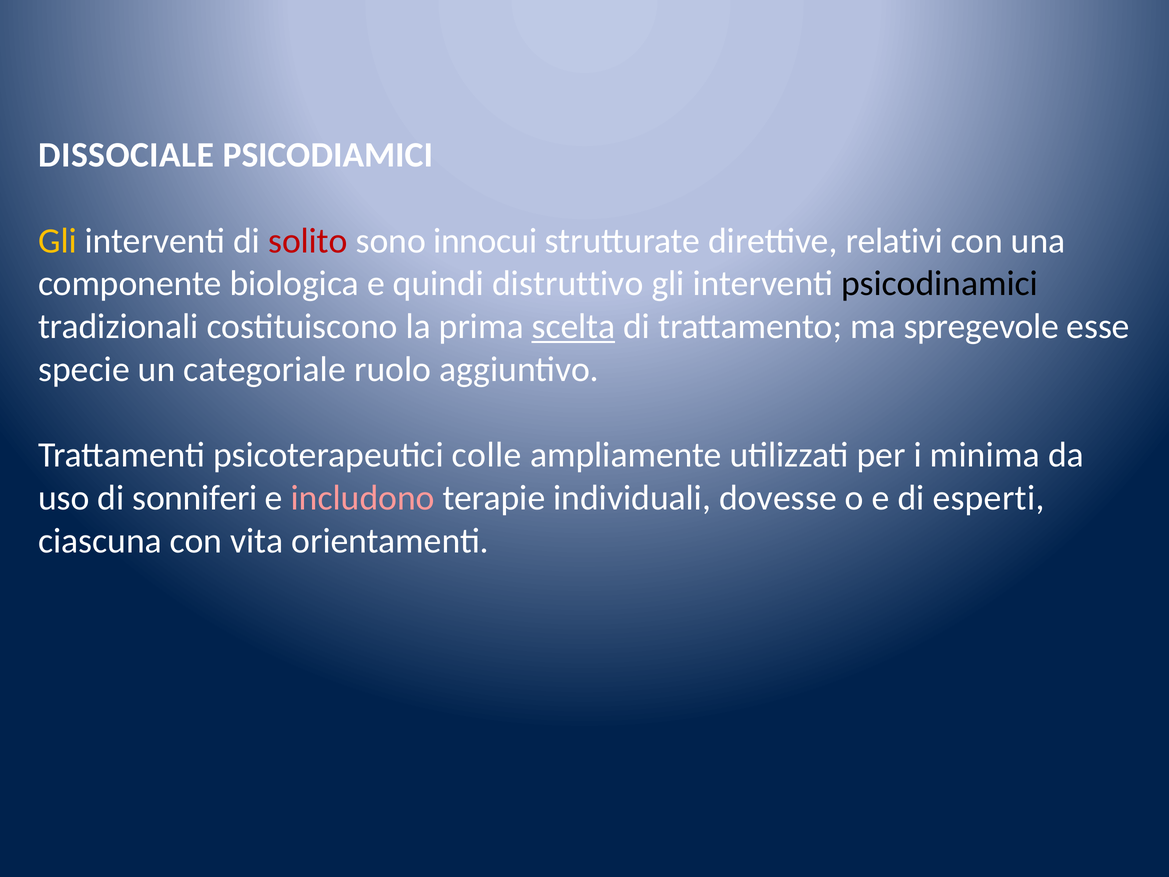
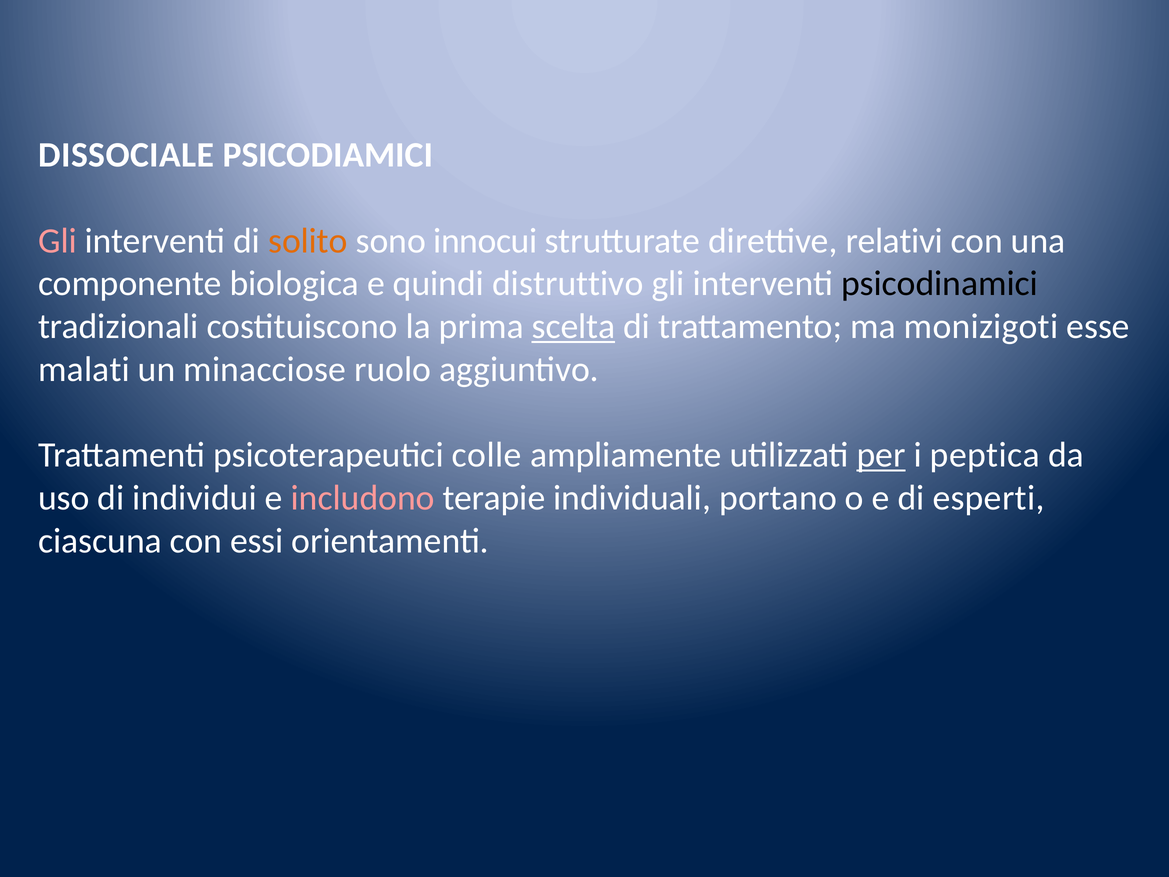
Gli colour: yellow -> pink (57, 241)
solito colour: red -> orange (308, 241)
spregevole: spregevole -> monizigoti (981, 326)
specie: specie -> malati (84, 369)
categoriale: categoriale -> minacciose (265, 369)
per underline: none -> present (881, 455)
minima: minima -> peptica (985, 455)
sonniferi: sonniferi -> individui (195, 498)
dovesse: dovesse -> portano (778, 498)
vita: vita -> essi (257, 541)
